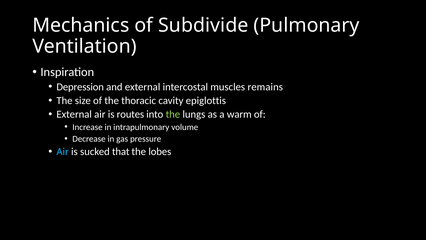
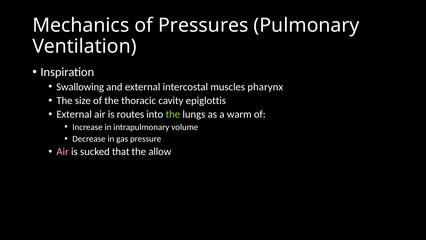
Subdivide: Subdivide -> Pressures (203, 25)
Depression: Depression -> Swallowing (80, 87)
remains: remains -> pharynx (265, 87)
Air colour: light blue -> pink (63, 151)
lobes: lobes -> allow (160, 151)
